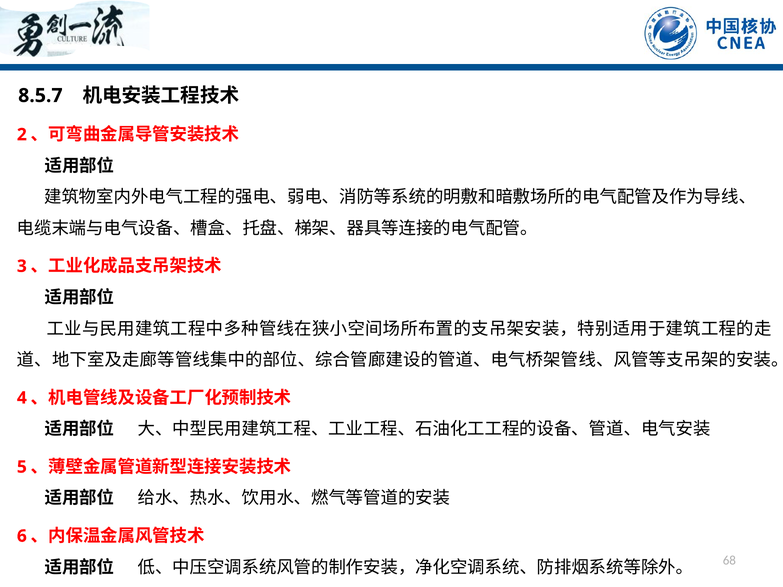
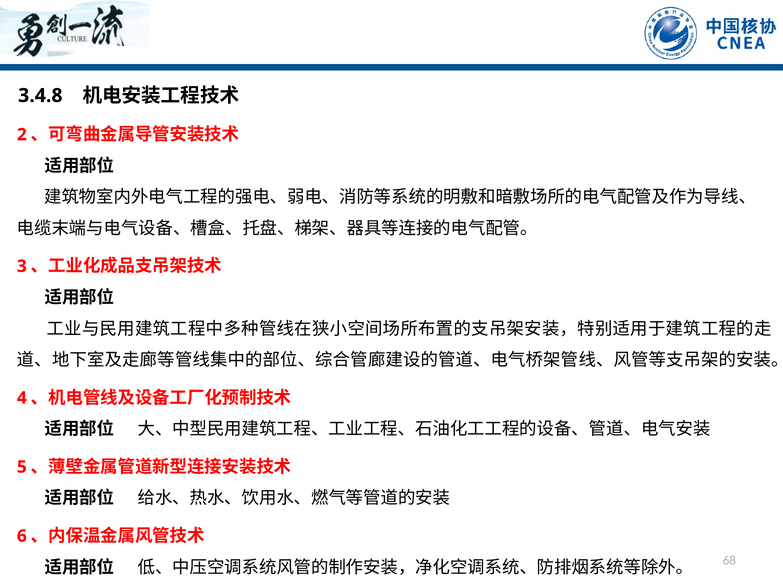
8.5.7: 8.5.7 -> 3.4.8 (40, 96)
